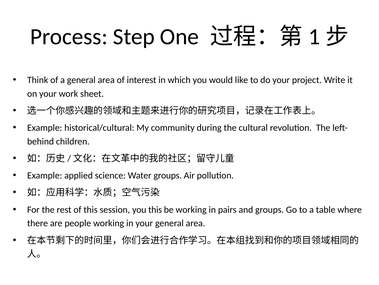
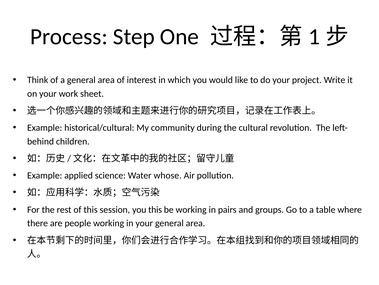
Water groups: groups -> whose (168, 175)
